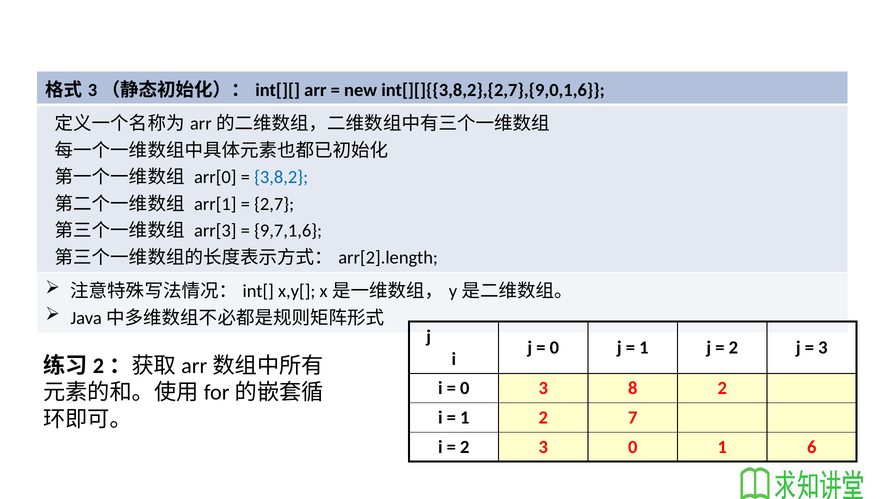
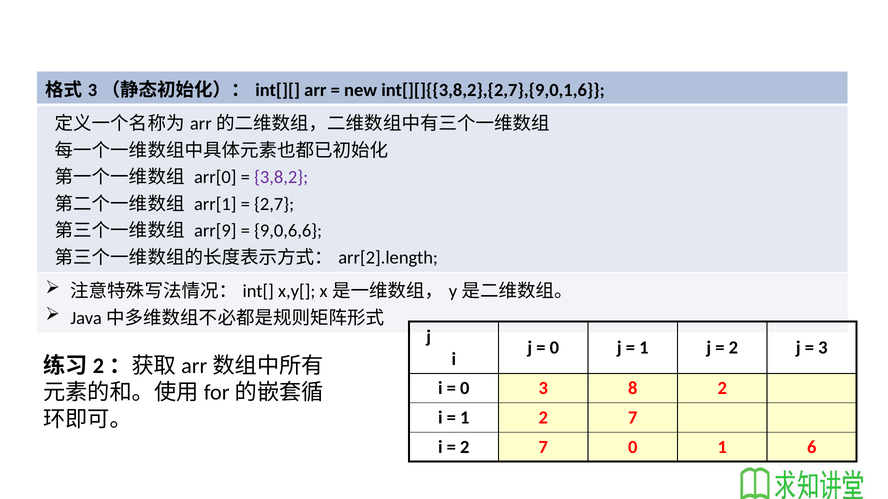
3,8,2 colour: blue -> purple (281, 177)
arr[3: arr[3 -> arr[9 (215, 231)
9,7,1,6: 9,7,1,6 -> 9,0,6,6 (288, 231)
3: 3 -> 7 (543, 447)
